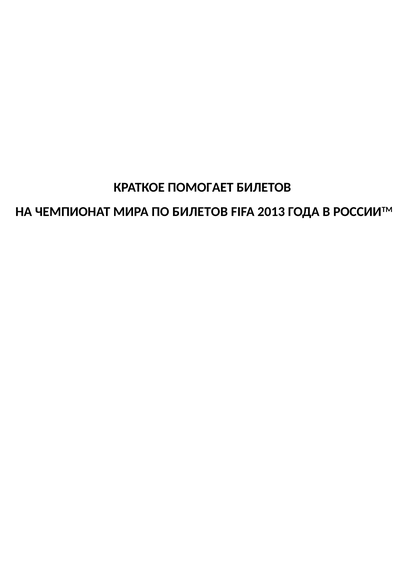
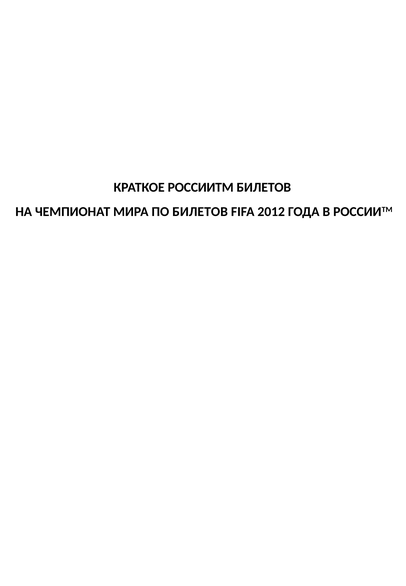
КРАТКОЕ ПОМОГАЕТ: ПОМОГАЕТ -> РОССИИTM (201, 187)
2013: 2013 -> 2012 (271, 212)
